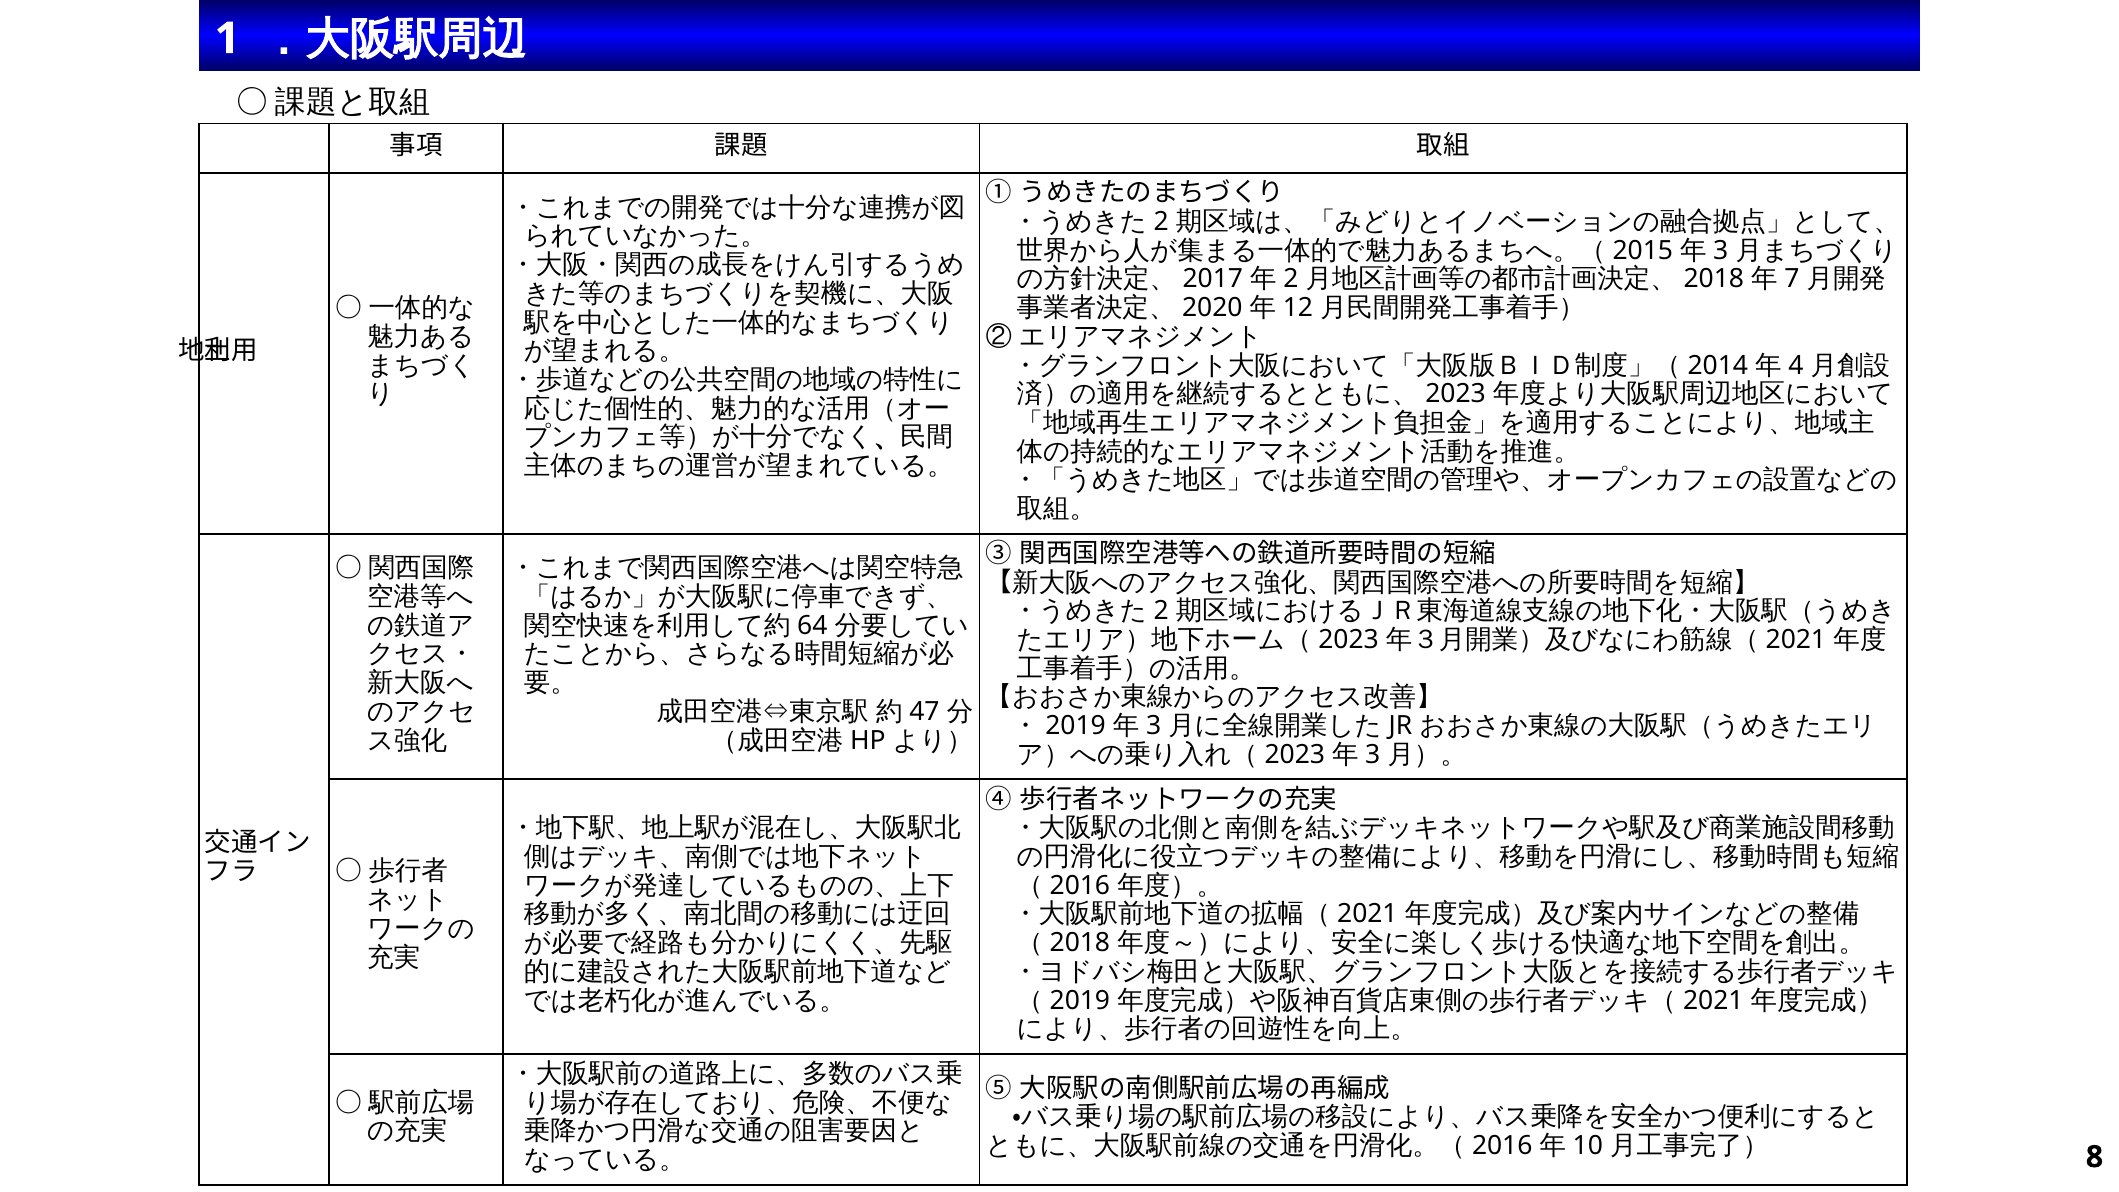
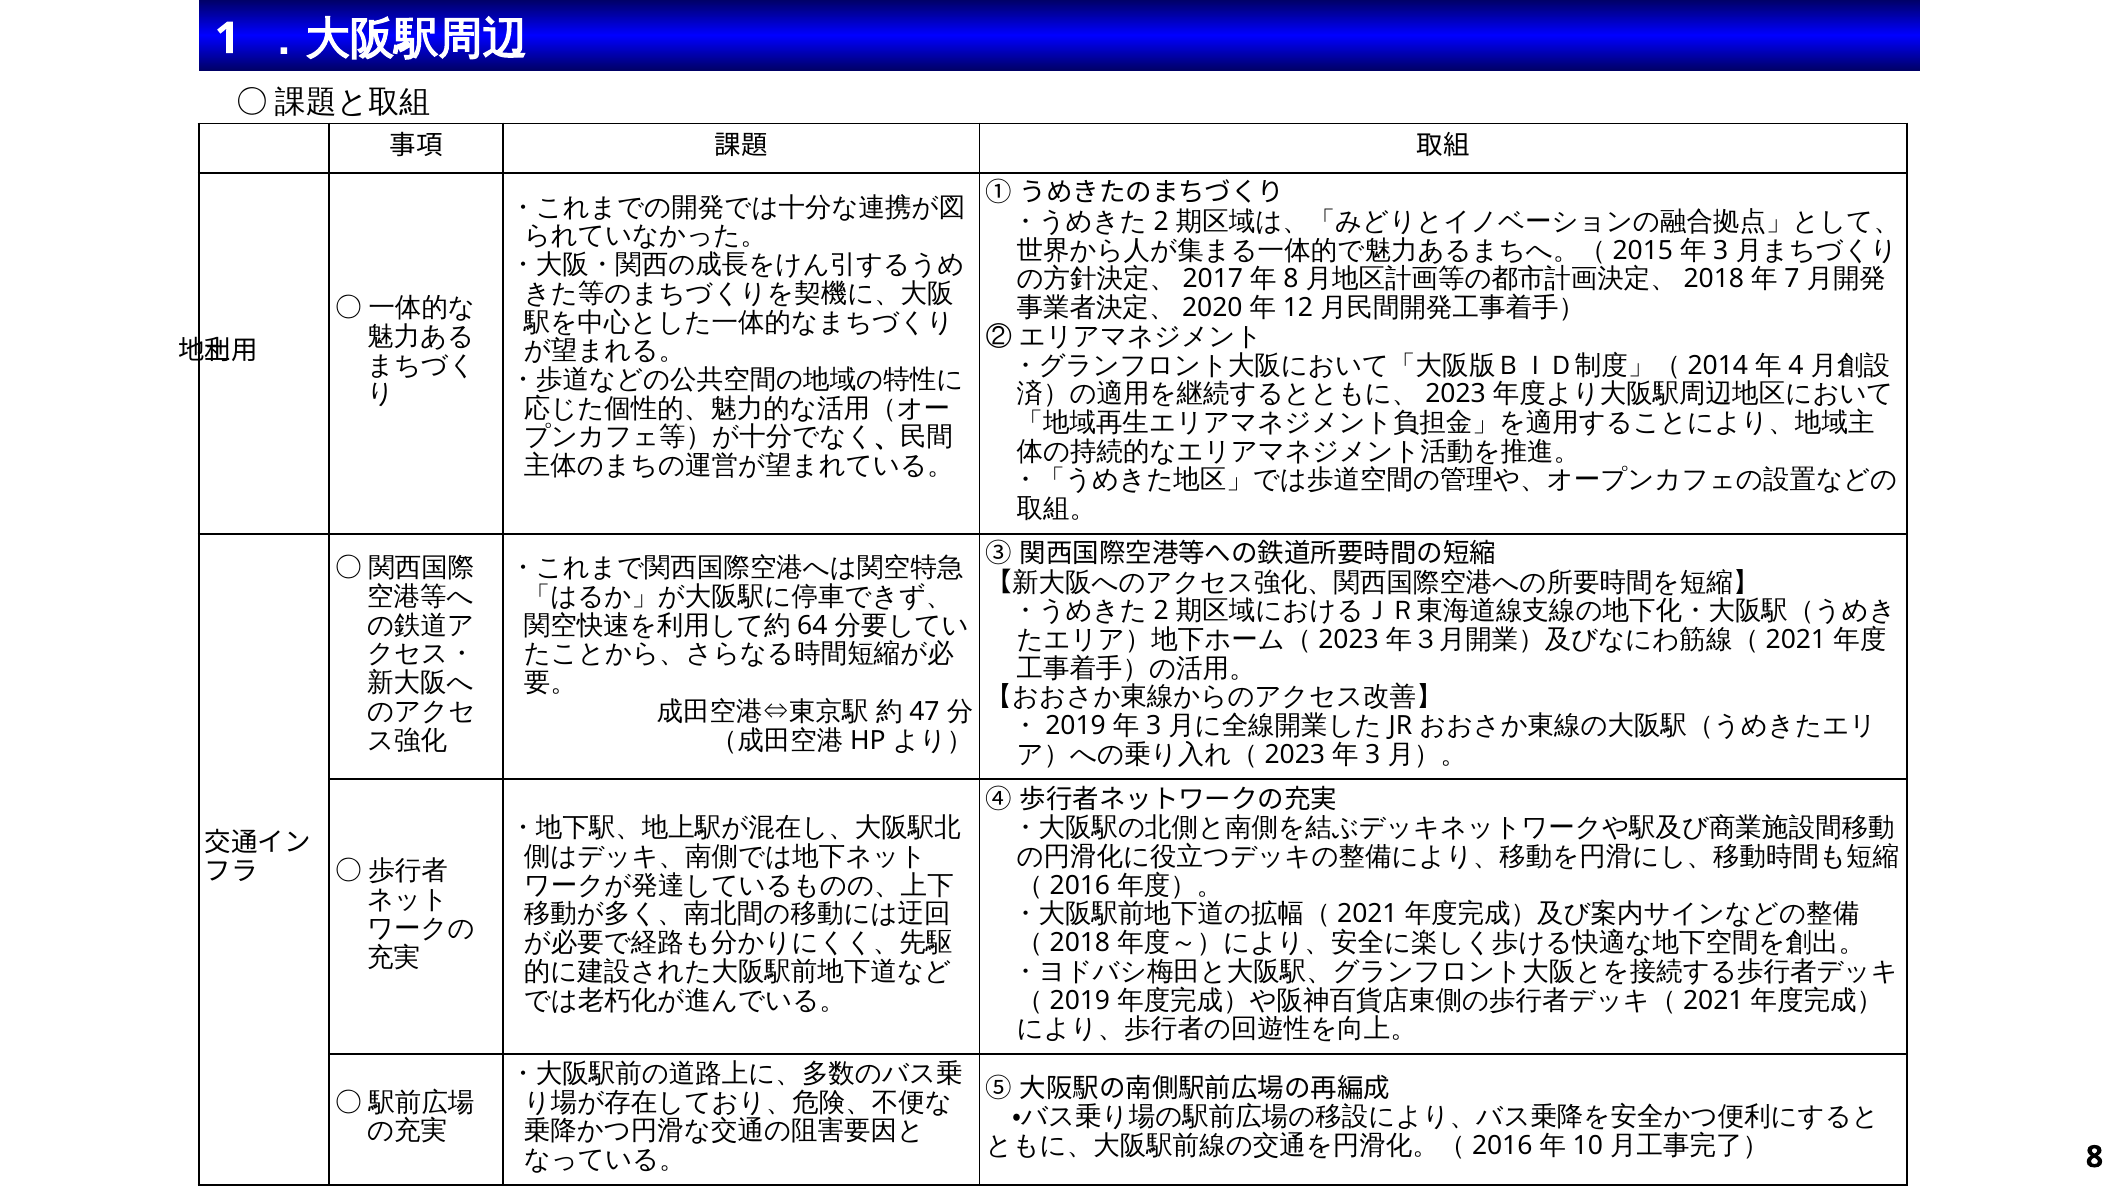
2: 2 -> 8 (1291, 279)
